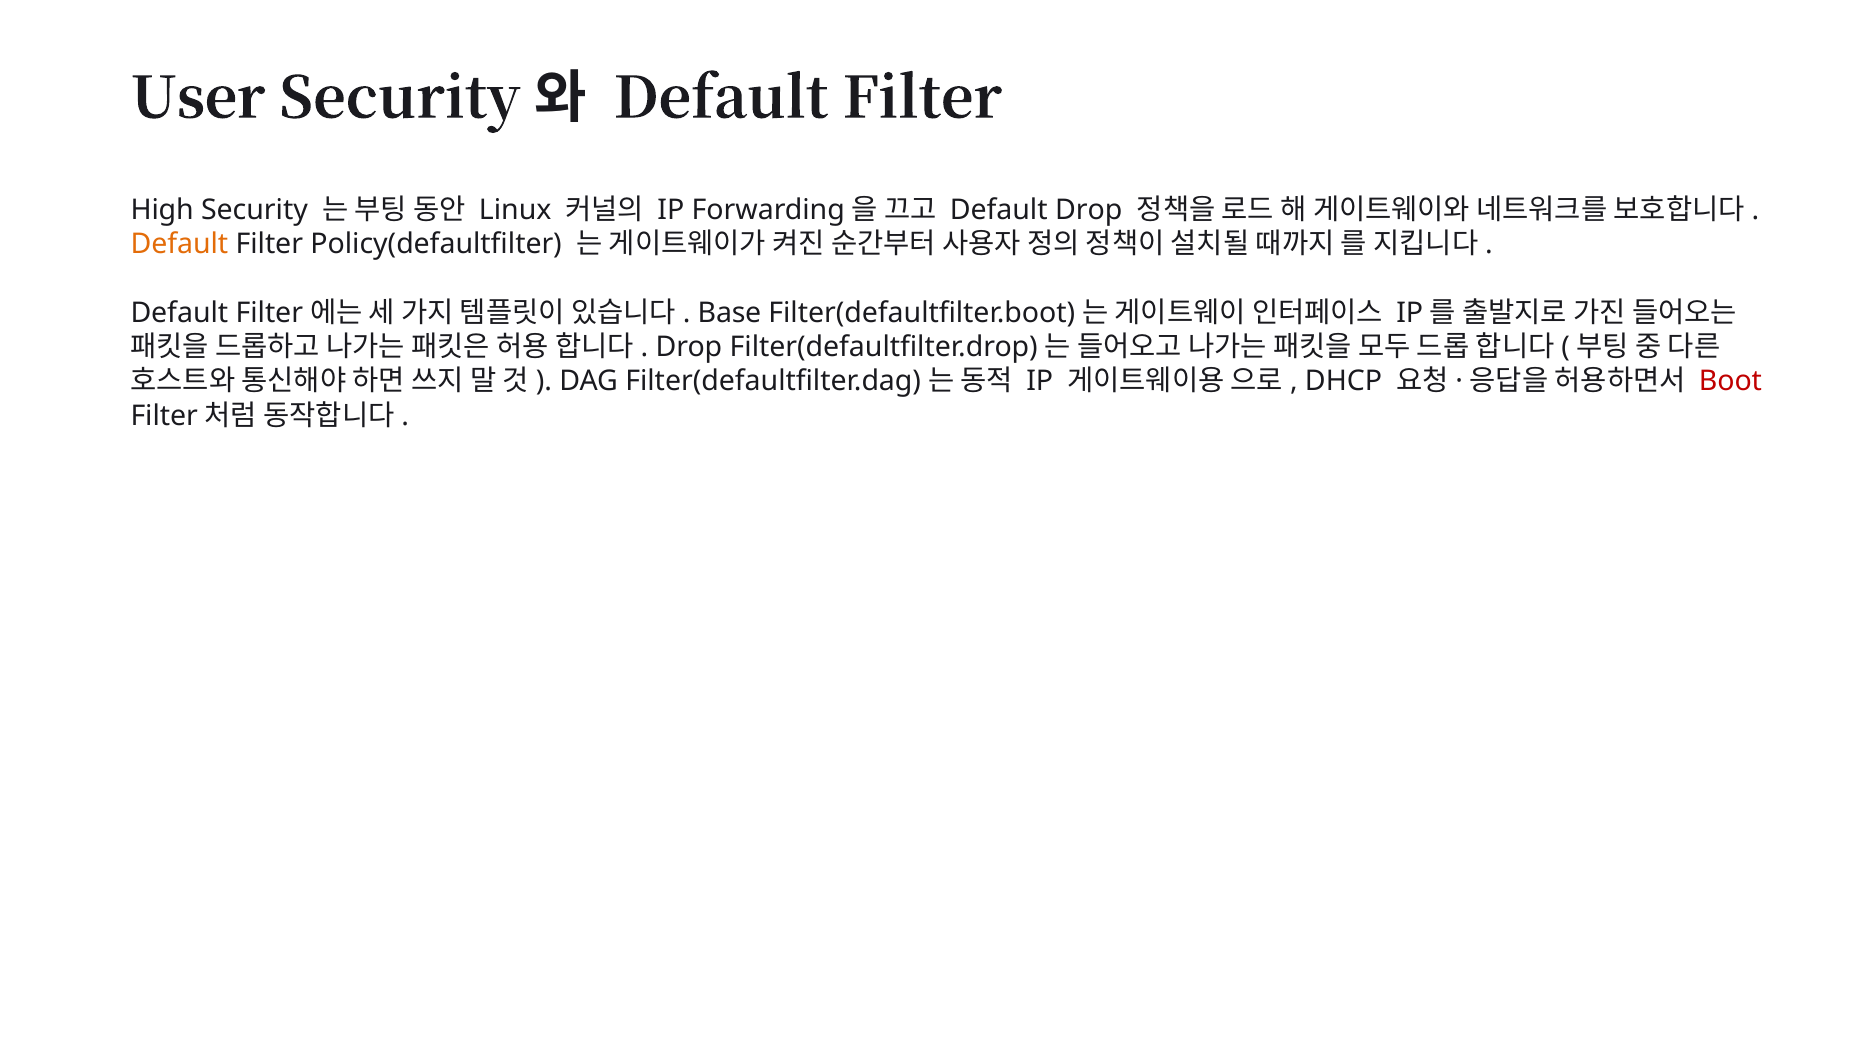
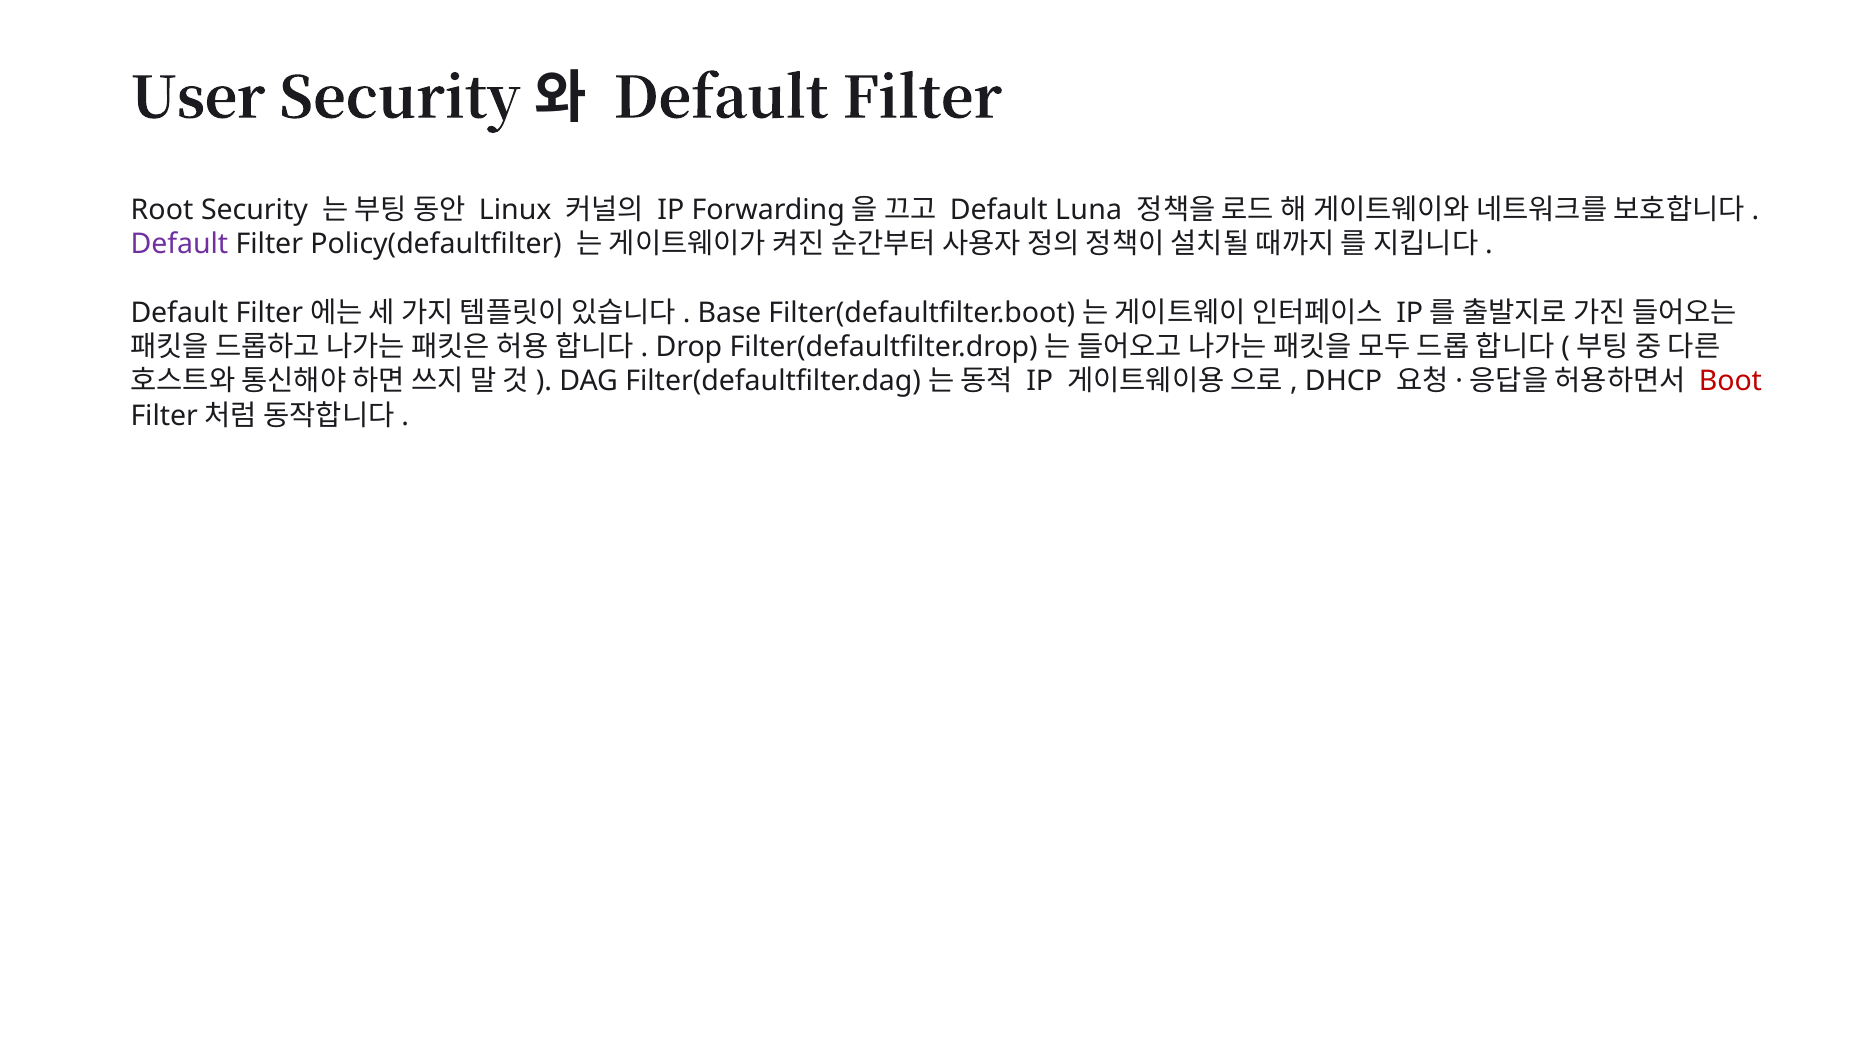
High: High -> Root (162, 210)
Default Drop: Drop -> Luna (1089, 210)
Default colour: orange -> purple (179, 245)
